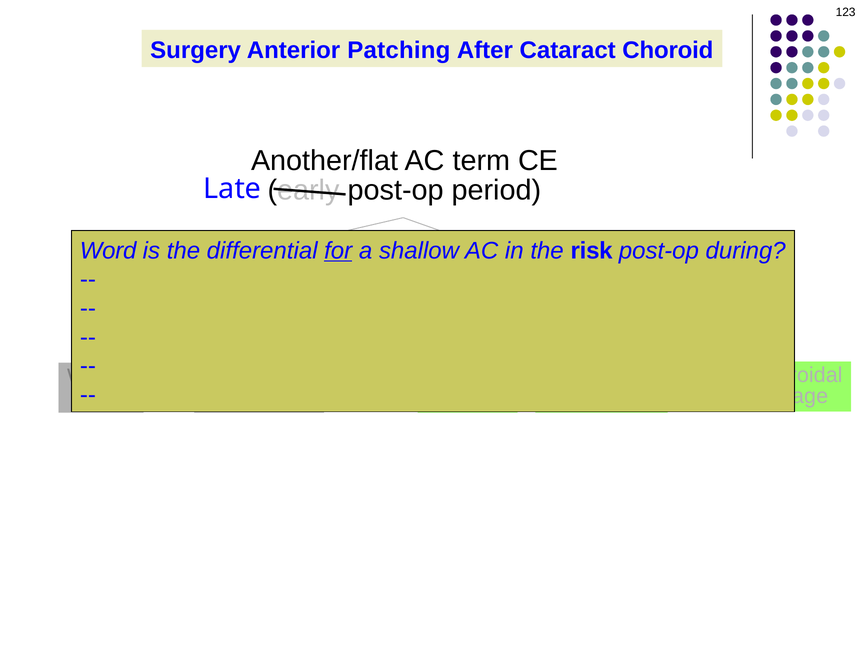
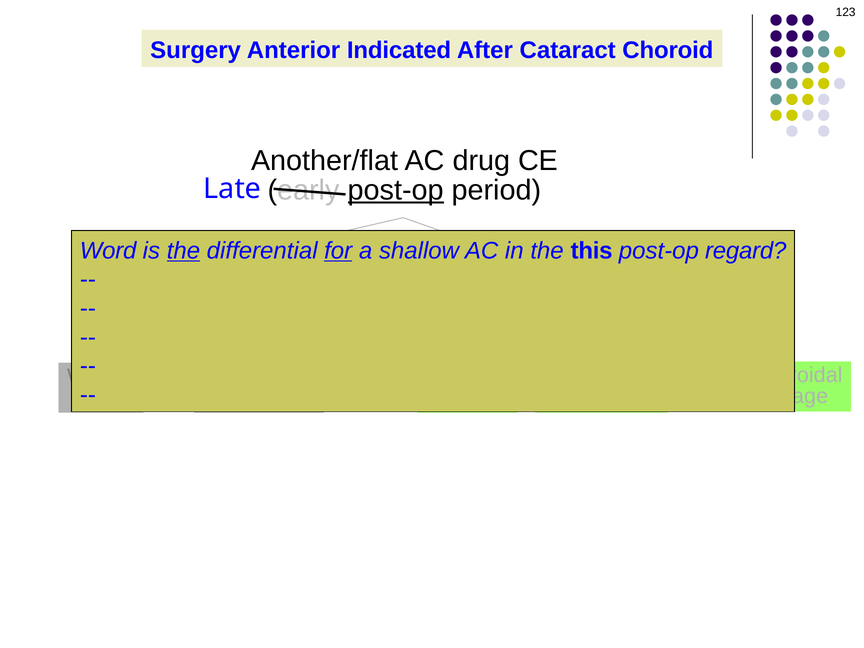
Patching: Patching -> Indicated (399, 50)
term: term -> drug (481, 161)
post-op underline: none -> present (396, 190)
the underline: none -> present (183, 251)
risk: risk -> this (592, 251)
during: during -> regard (746, 251)
